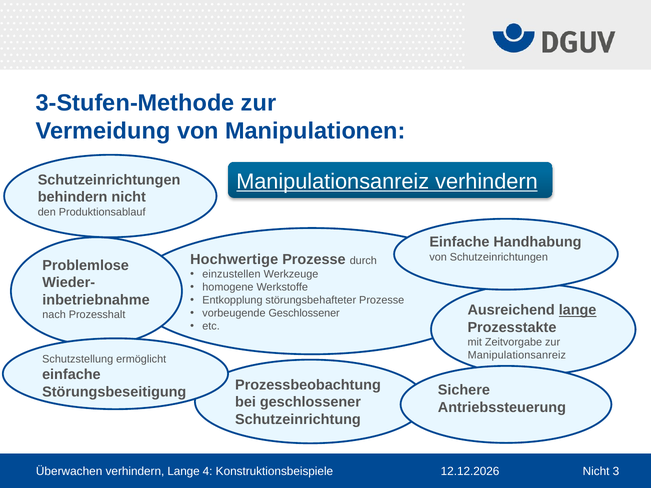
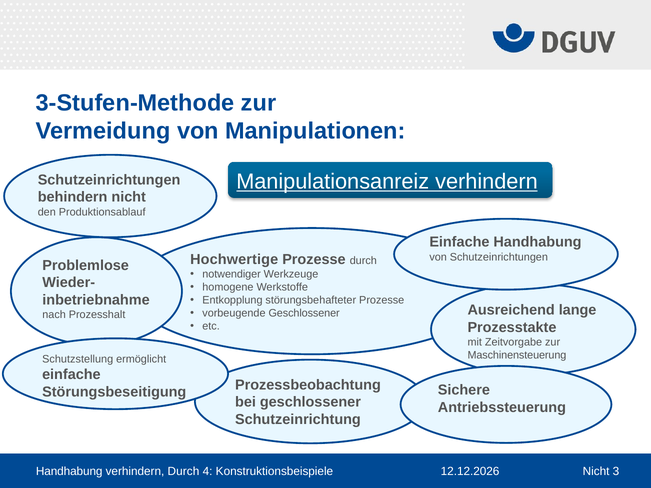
einzustellen: einzustellen -> notwendiger (232, 274)
lange underline: present -> none (578, 310)
Manipulationsanreiz: Manipulationsanreiz -> Maschinensteuerung (517, 356)
Überwachen: Überwachen -> Handhabung (69, 472)
verhindern Lange: Lange -> Durch (183, 472)
